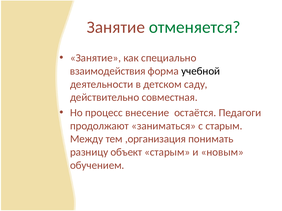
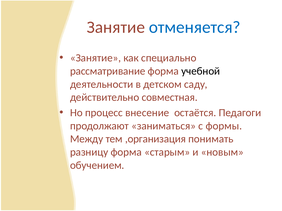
отменяется colour: green -> blue (195, 27)
взаимодействия: взаимодействия -> рассматривание (108, 71)
с старым: старым -> формы (224, 126)
разницу объект: объект -> форма (126, 152)
